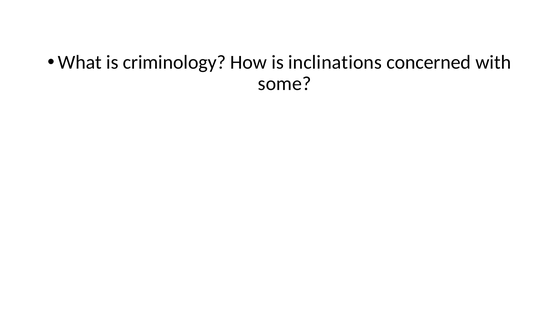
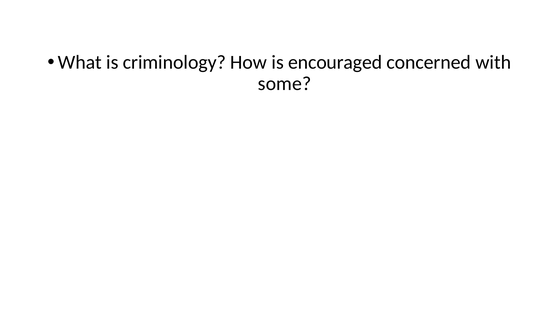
inclinations: inclinations -> encouraged (335, 62)
